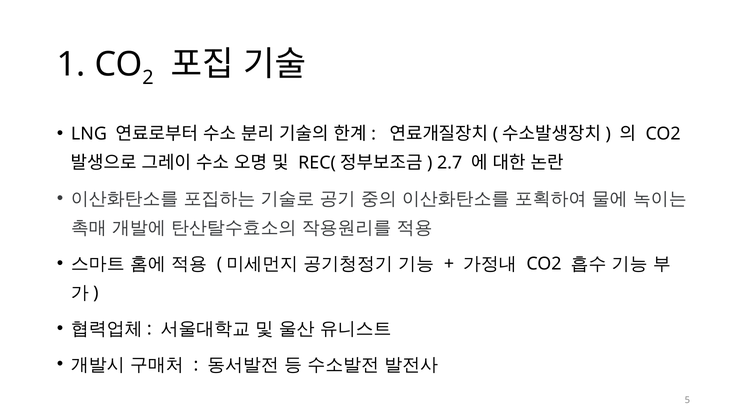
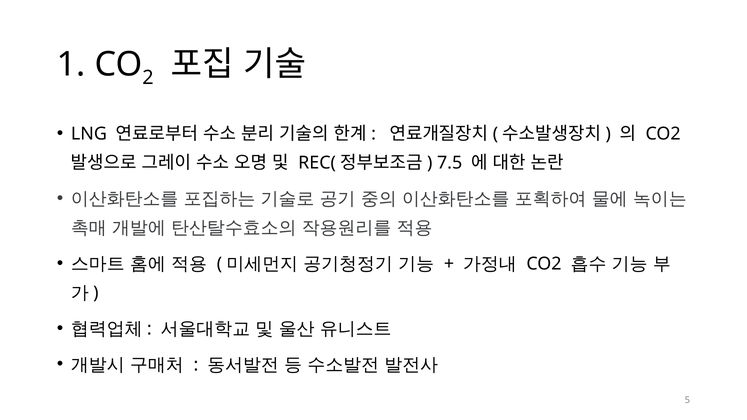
2.7: 2.7 -> 7.5 (450, 163)
